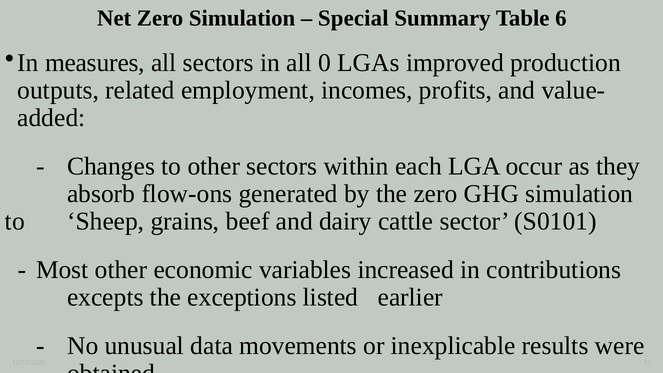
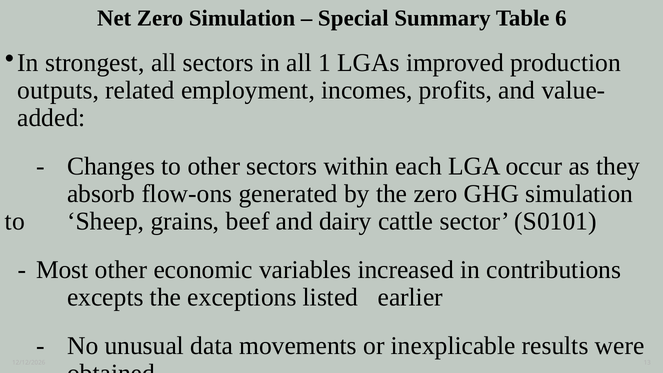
measures: measures -> strongest (95, 63)
0: 0 -> 1 (325, 63)
